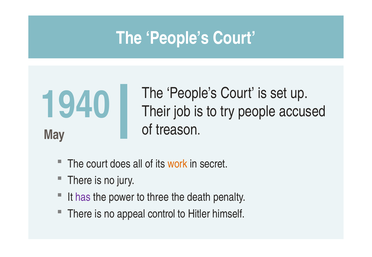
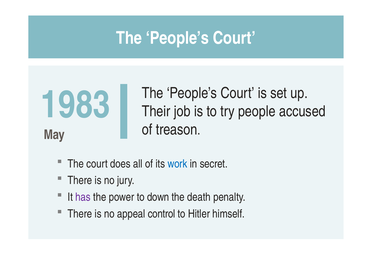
1940: 1940 -> 1983 (76, 105)
work colour: orange -> blue (177, 164)
three: three -> down (158, 198)
